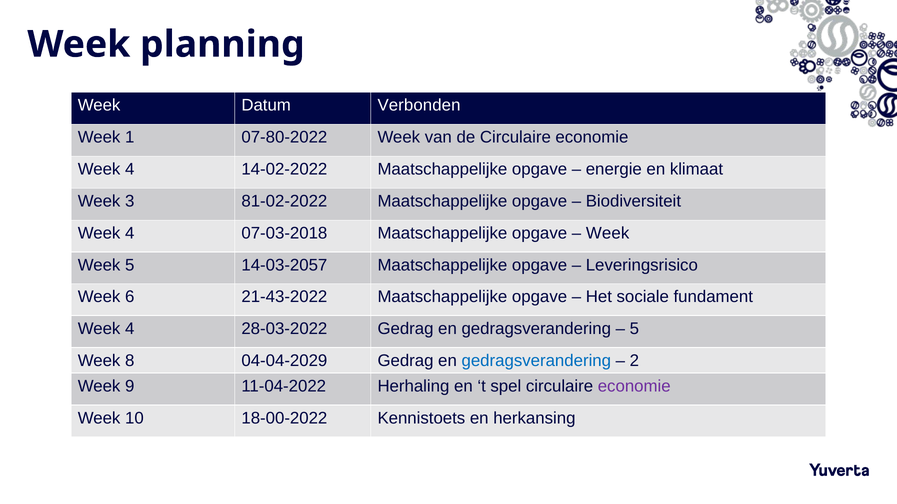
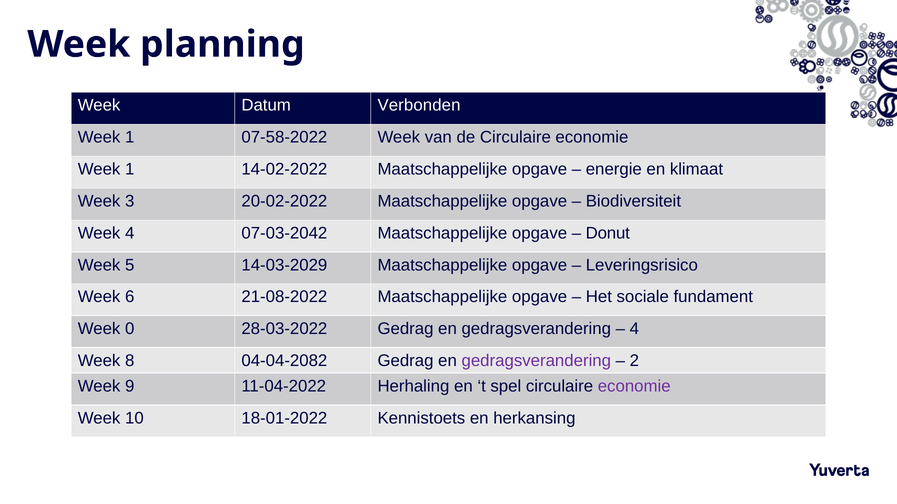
07-80-2022: 07-80-2022 -> 07-58-2022 (284, 138)
4: 4 -> 1 (130, 169)
81-02-2022: 81-02-2022 -> 20-02-2022 (284, 201)
07-03-2018: 07-03-2018 -> 07-03-2042 (284, 233)
Week: Week -> Donut (608, 233)
14-03-2057: 14-03-2057 -> 14-03-2029 (284, 265)
21-43-2022: 21-43-2022 -> 21-08-2022 (284, 297)
4: 4 -> 0 (130, 329)
5: 5 -> 4 (634, 329)
04-04-2029: 04-04-2029 -> 04-04-2082 (284, 361)
gedragsverandering colour: blue -> purple (536, 361)
18-00-2022: 18-00-2022 -> 18-01-2022 (284, 419)
